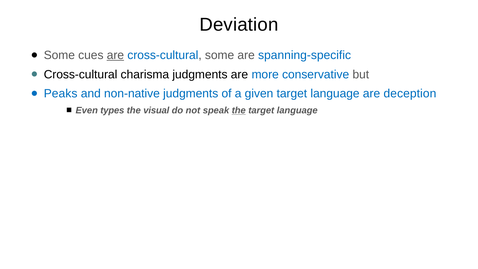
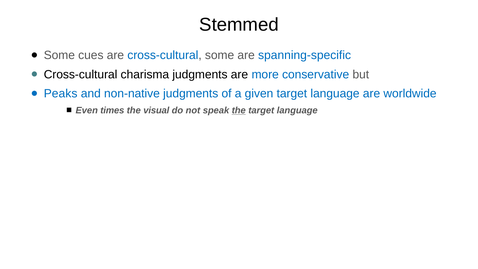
Deviation: Deviation -> Stemmed (239, 25)
are underline: present -> none (115, 55)
deception: deception -> worldwide (410, 94)
types: types -> times (112, 110)
